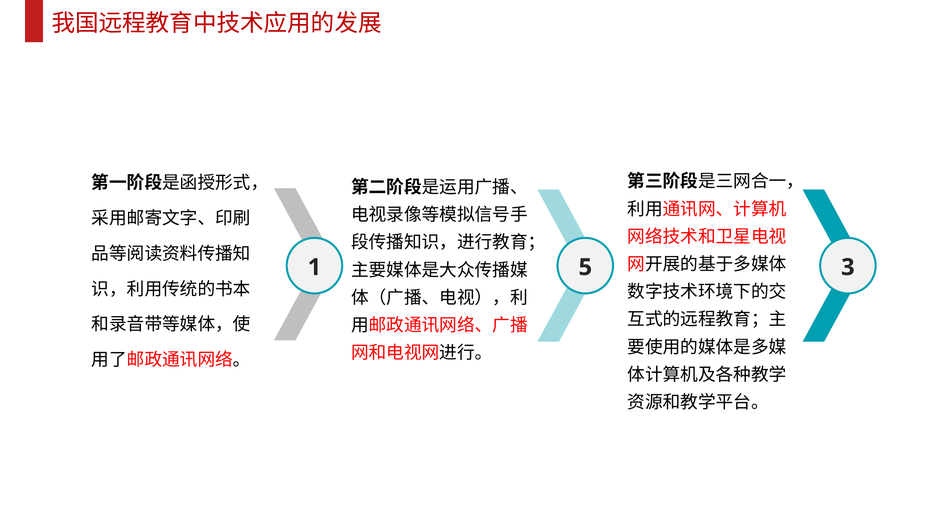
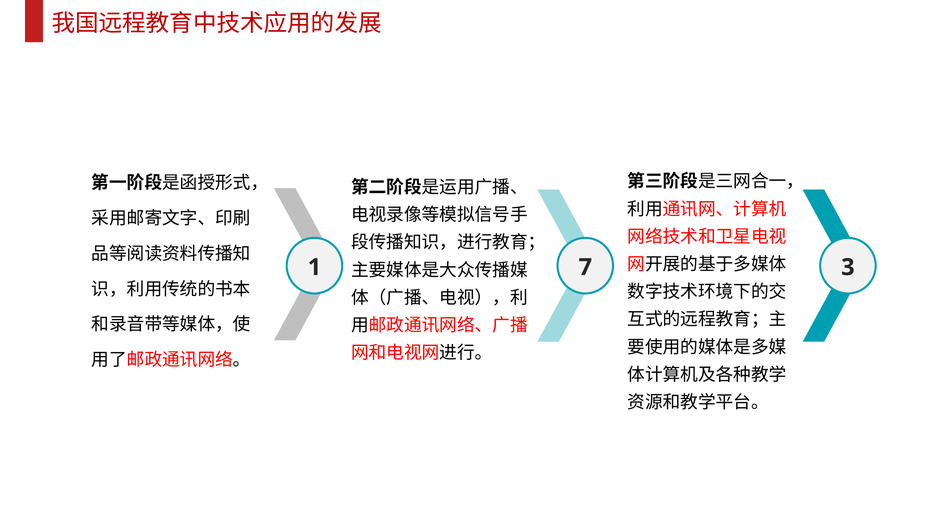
5: 5 -> 7 (585, 267)
